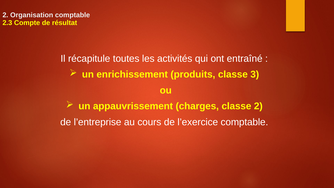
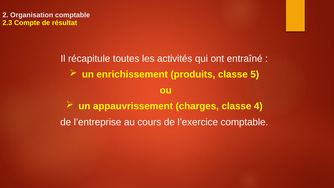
3: 3 -> 5 (255, 74)
classe 2: 2 -> 4 (258, 106)
